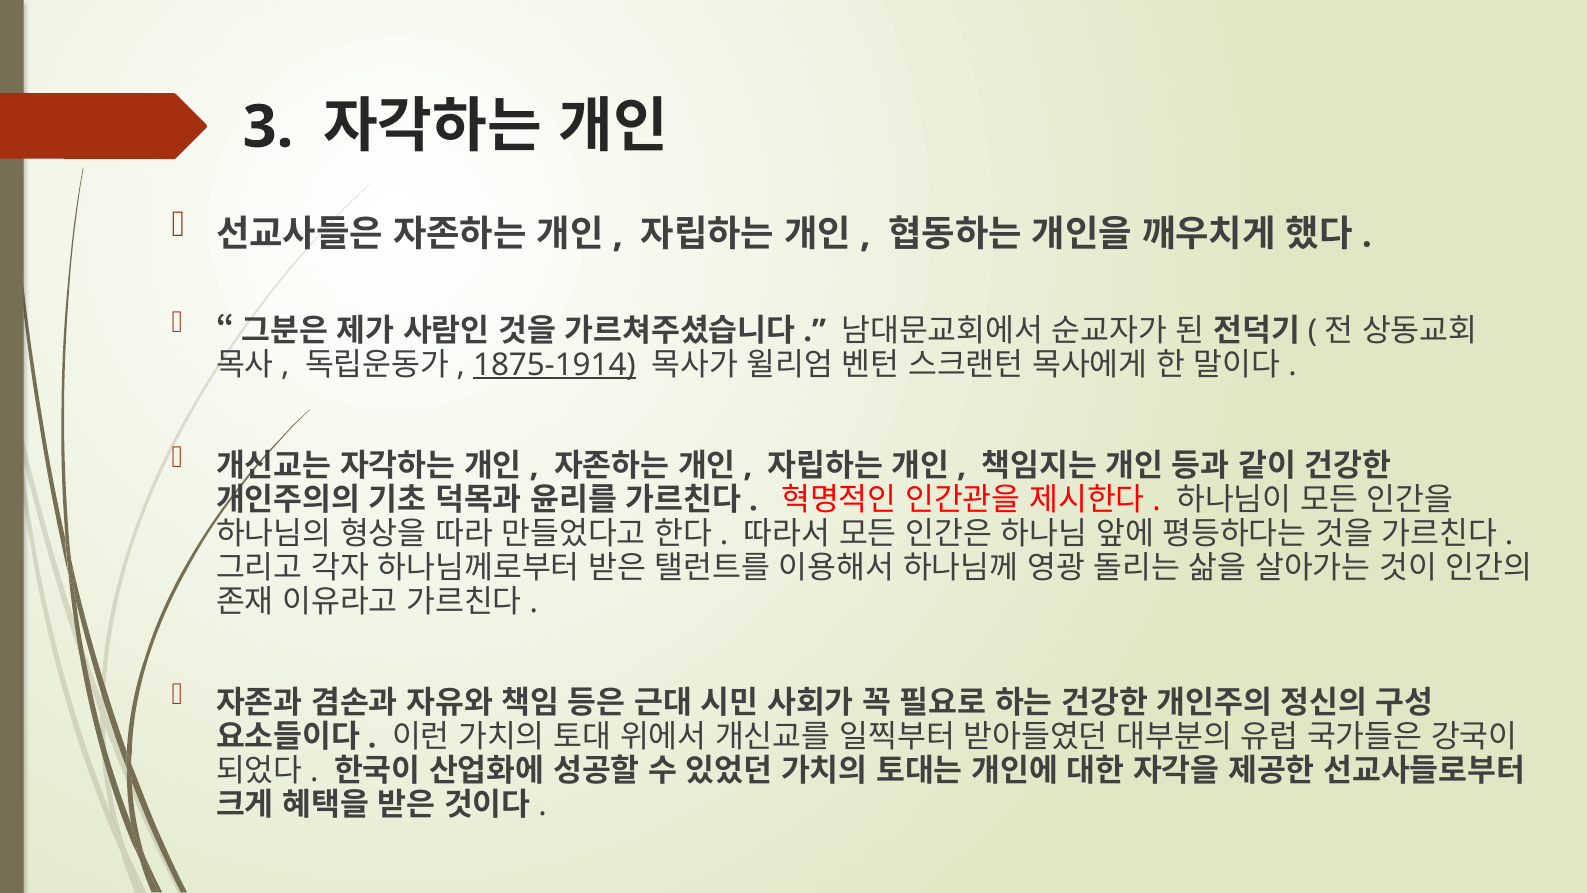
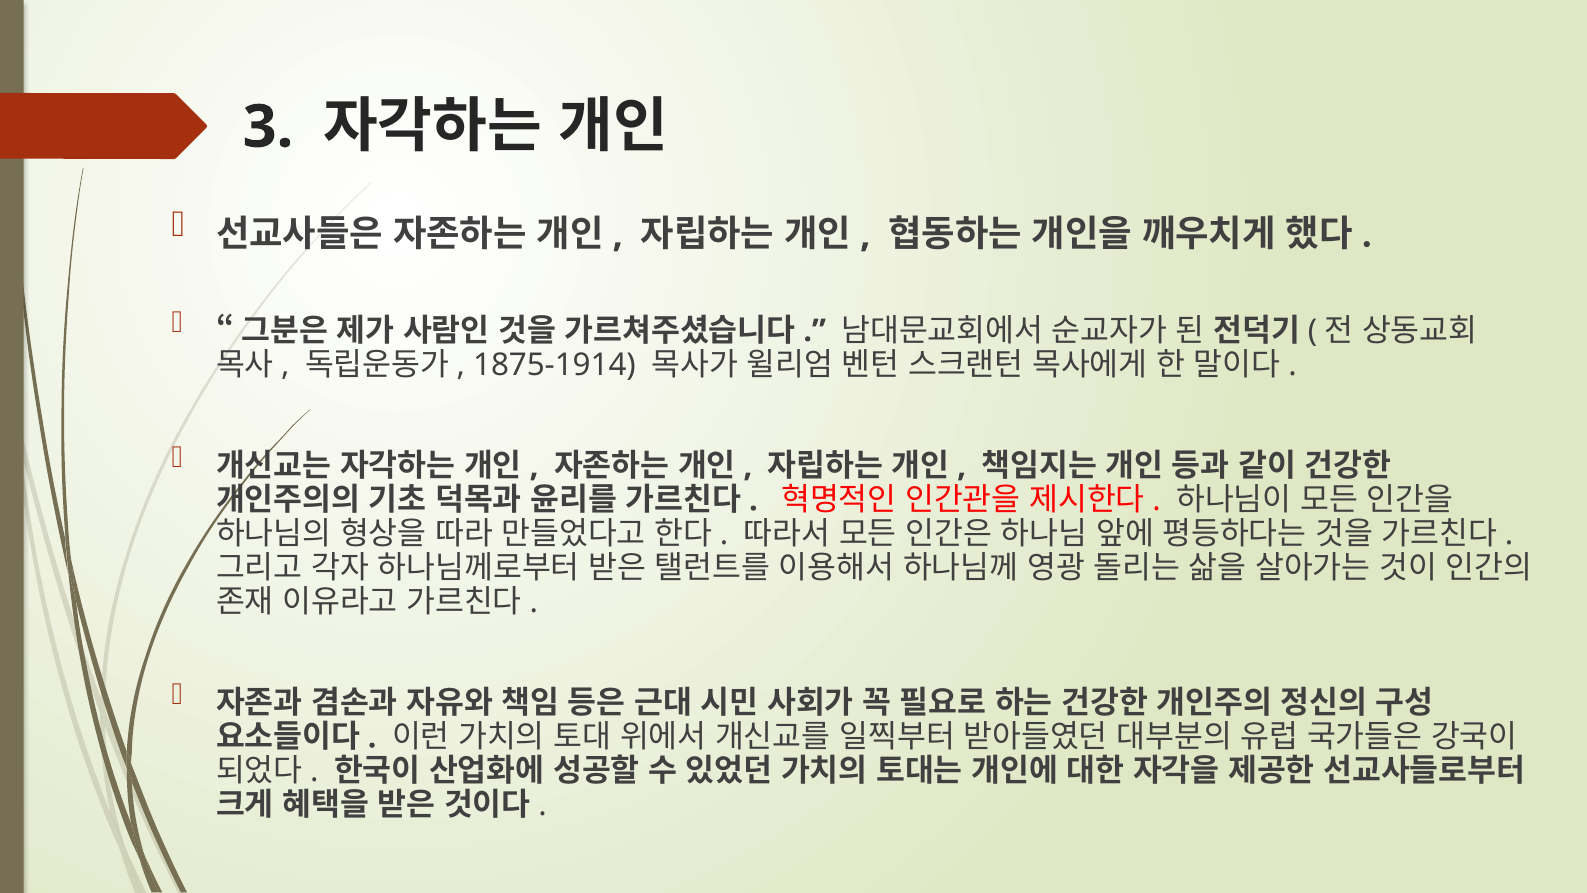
1875-1914 underline: present -> none (554, 365)
